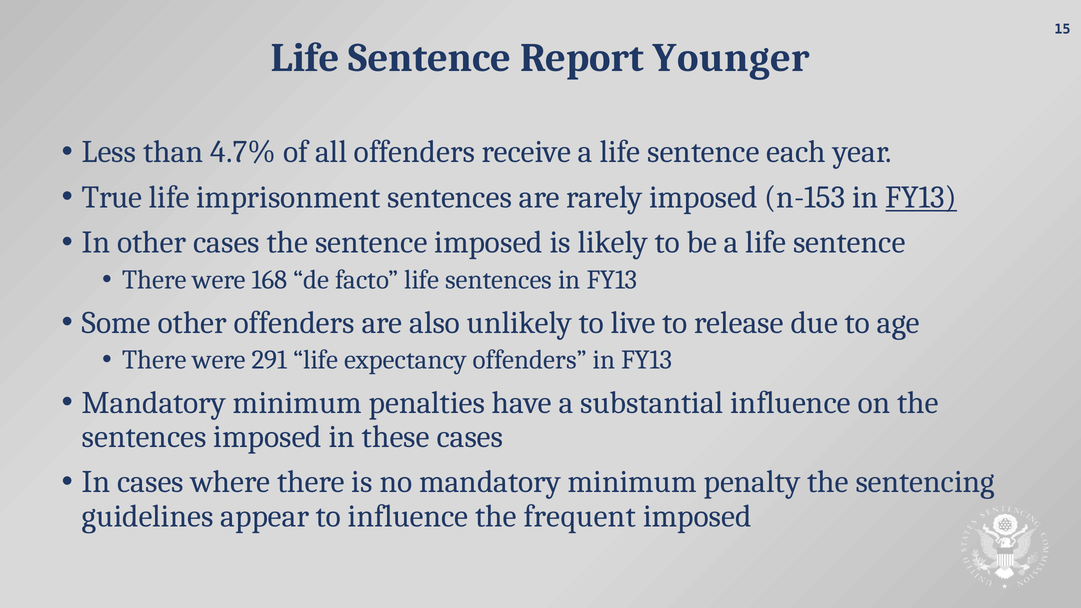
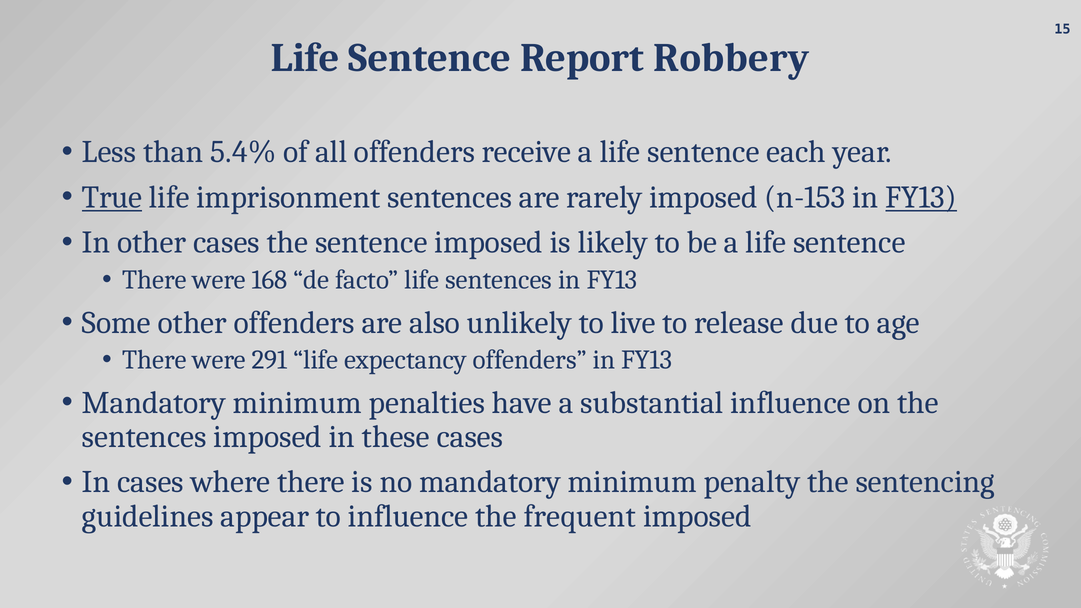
Younger: Younger -> Robbery (731, 58)
4.7%: 4.7% -> 5.4% (243, 152)
True underline: none -> present (112, 197)
